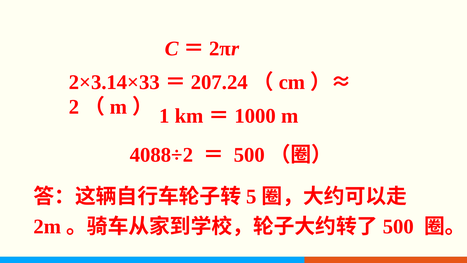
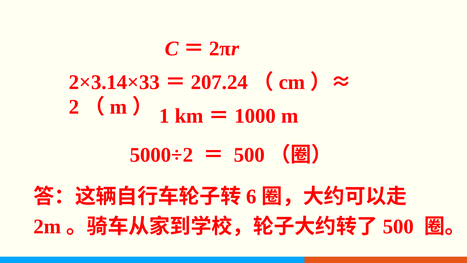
4088÷2: 4088÷2 -> 5000÷2 (161, 155)
5: 5 -> 6 (252, 197)
